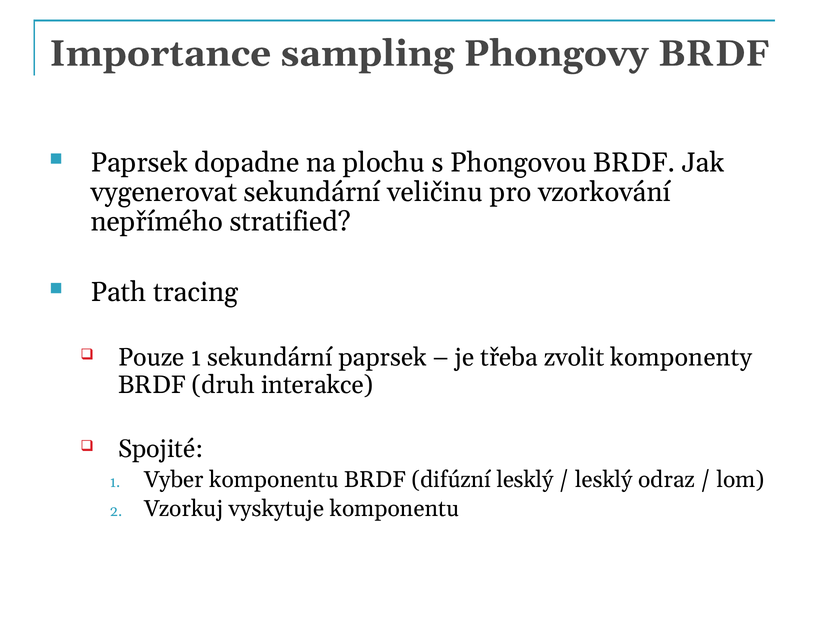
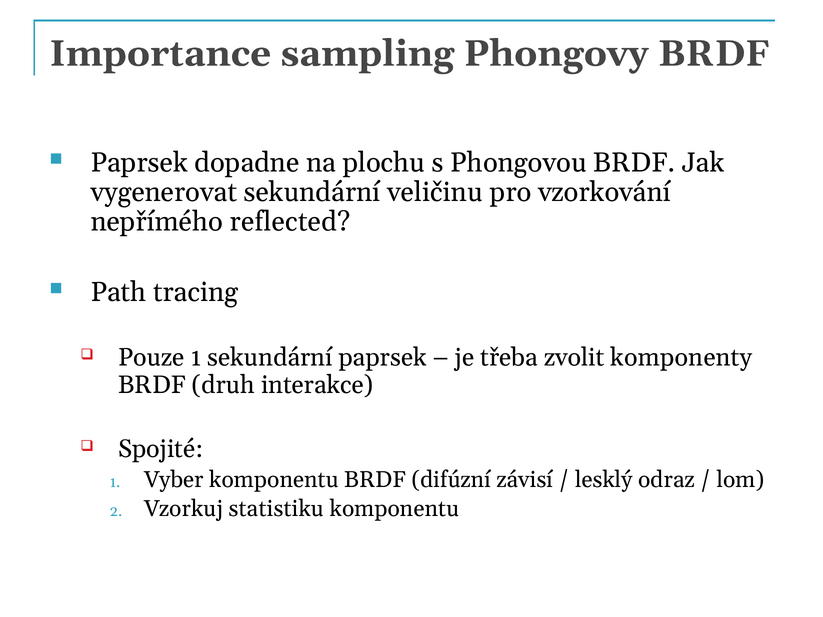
stratified: stratified -> reflected (290, 222)
difúzní lesklý: lesklý -> závisí (525, 480)
vyskytuje: vyskytuje -> statistiku (276, 509)
